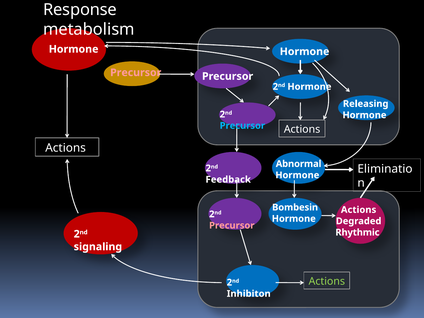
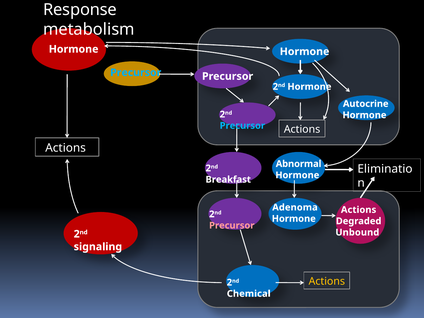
Precursor colour: pink -> light blue (136, 73)
Releasing: Releasing -> Autocrine (366, 104)
Feedback: Feedback -> Breakfast (228, 180)
Bombesin: Bombesin -> Adenoma (295, 207)
Rhythmic: Rhythmic -> Unbound (357, 232)
Actions colour: light green -> yellow (327, 281)
Inhibiton: Inhibiton -> Chemical (249, 294)
